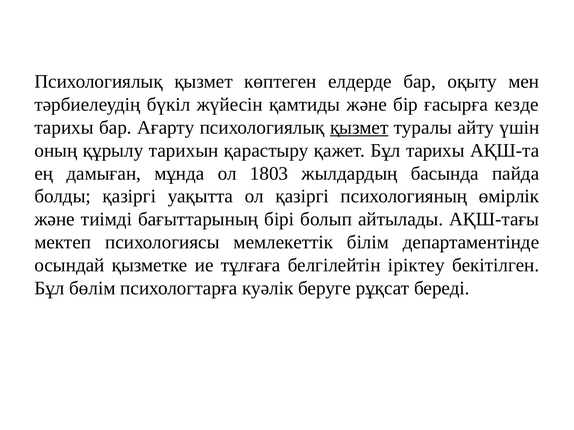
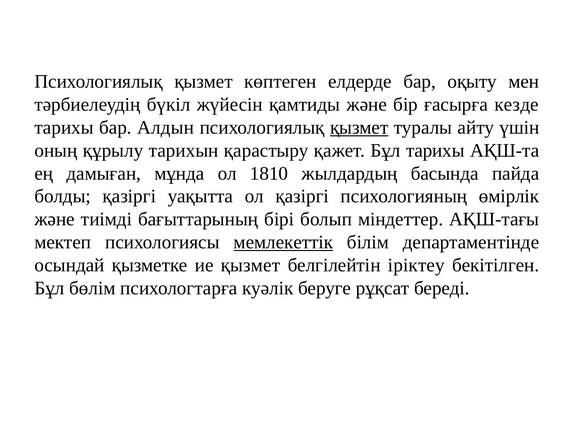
Ағарту: Ағарту -> Алдын (166, 128)
1803: 1803 -> 1810 (269, 174)
айтылады: айтылады -> міндеттер (401, 220)
мемлекеттік underline: none -> present (283, 242)
ие тұлғаға: тұлғаға -> қызмет (251, 265)
